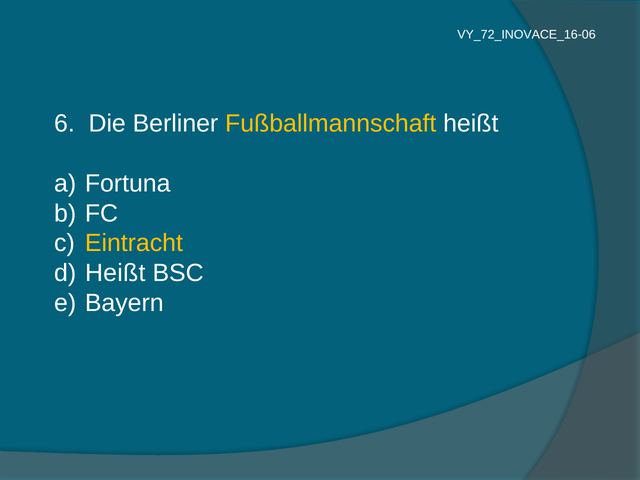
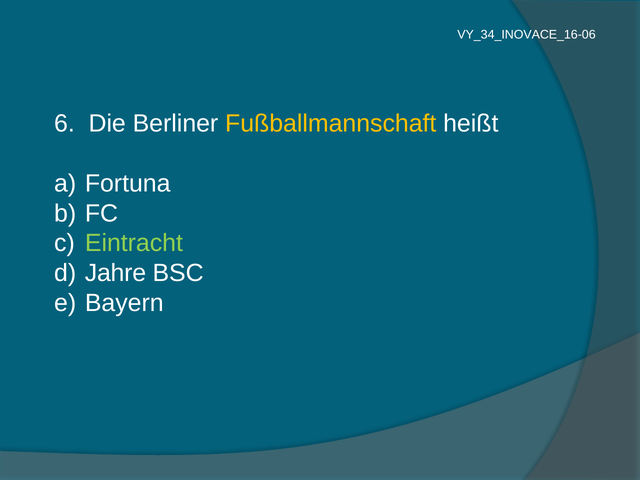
VY_72_INOVACE_16-06: VY_72_INOVACE_16-06 -> VY_34_INOVACE_16-06 (527, 35)
Eintracht colour: yellow -> light green (134, 243)
Heißt: Heißt -> Jahre (115, 273)
